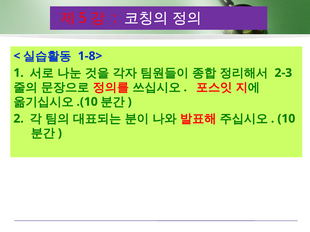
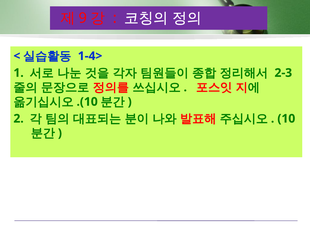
5: 5 -> 9 (83, 18)
1-8>: 1-8> -> 1-4> (90, 56)
